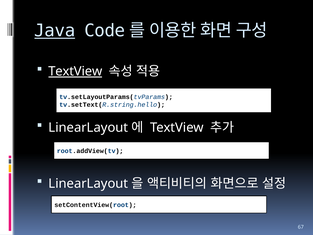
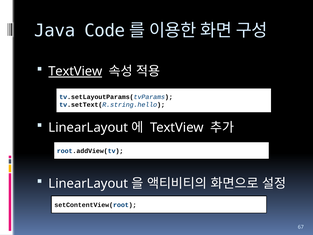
Java underline: present -> none (55, 31)
